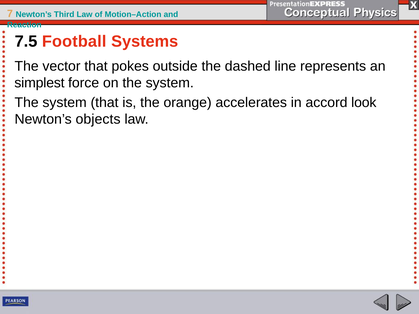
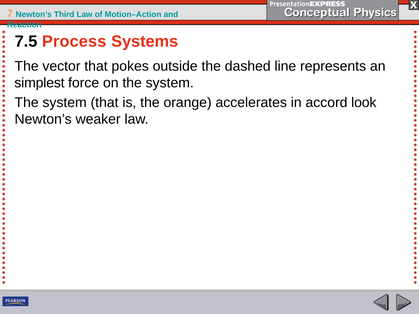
Football: Football -> Process (74, 42)
objects: objects -> weaker (98, 119)
